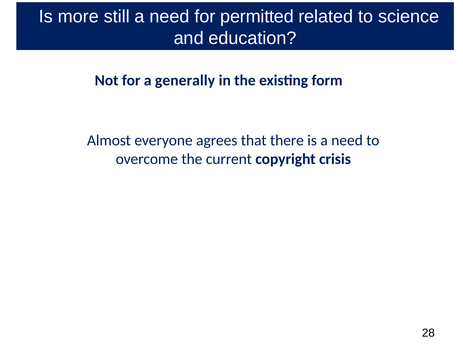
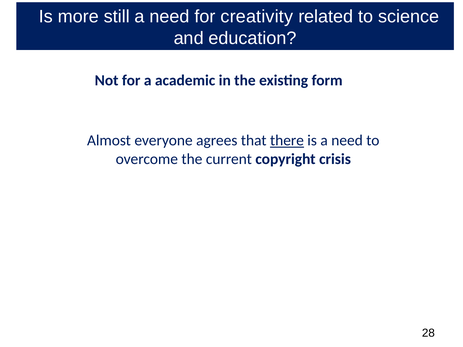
permitted: permitted -> creativity (257, 17)
generally: generally -> academic (185, 80)
there underline: none -> present (287, 141)
